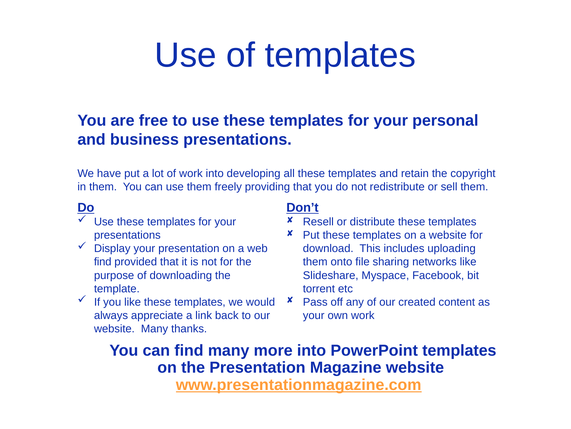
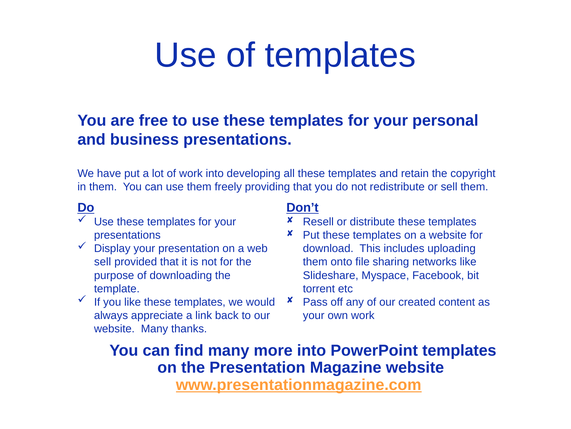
find: find -> sell (103, 262)
